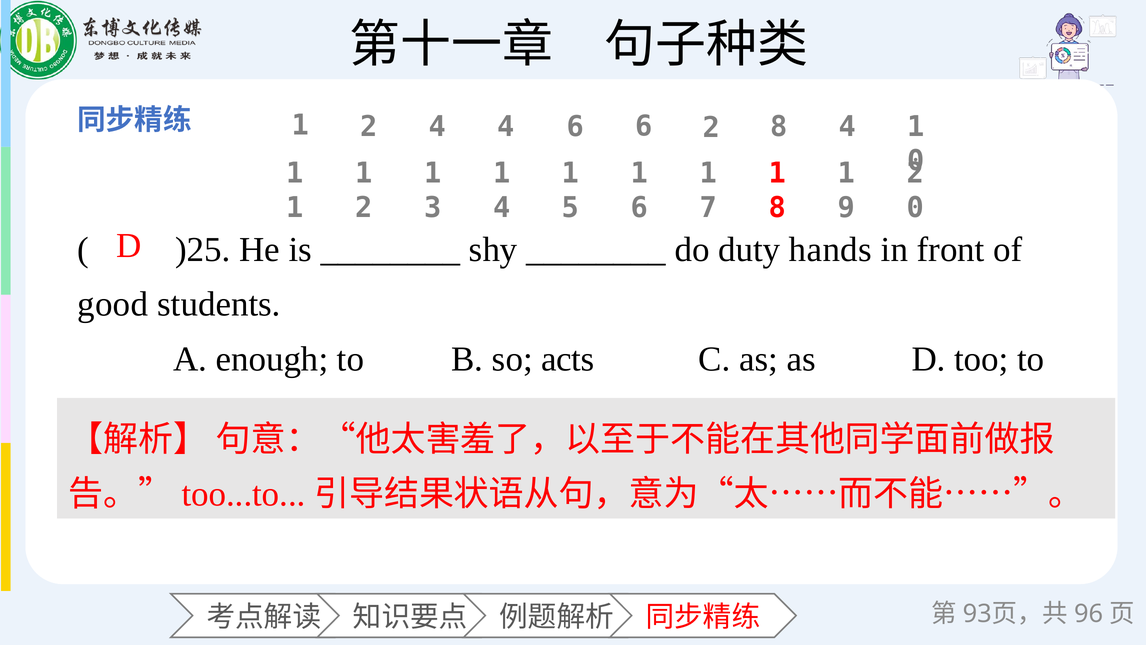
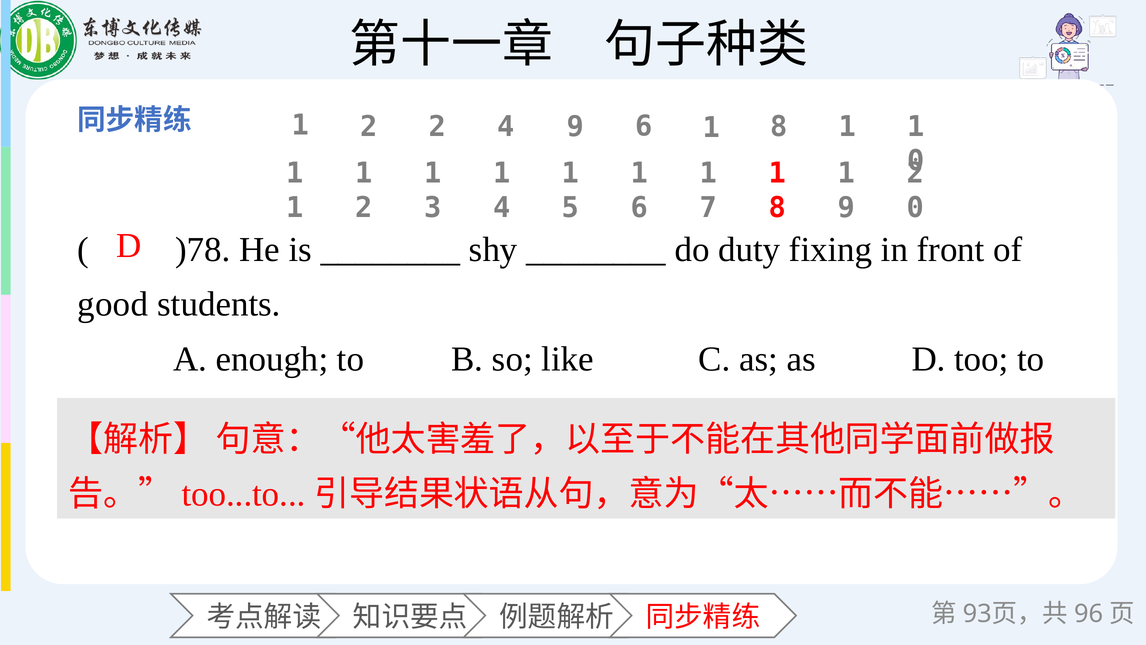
2 4: 4 -> 2 (438, 127)
4 6: 6 -> 9 (576, 127)
2: 2 -> 1 (711, 128)
4: 4 -> 1 (847, 127)
)25: )25 -> )78 (203, 250)
hands: hands -> fixing (831, 250)
acts: acts -> like (568, 359)
